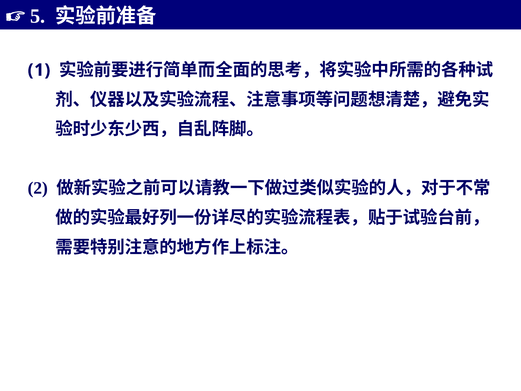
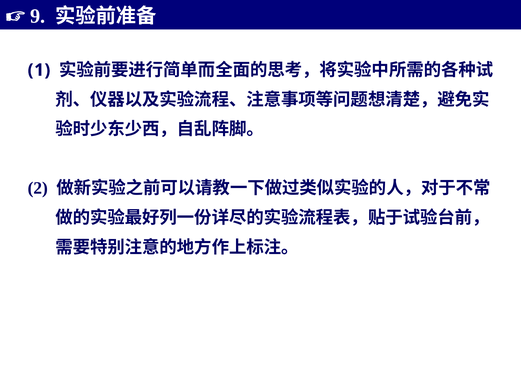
5: 5 -> 9 (38, 16)
